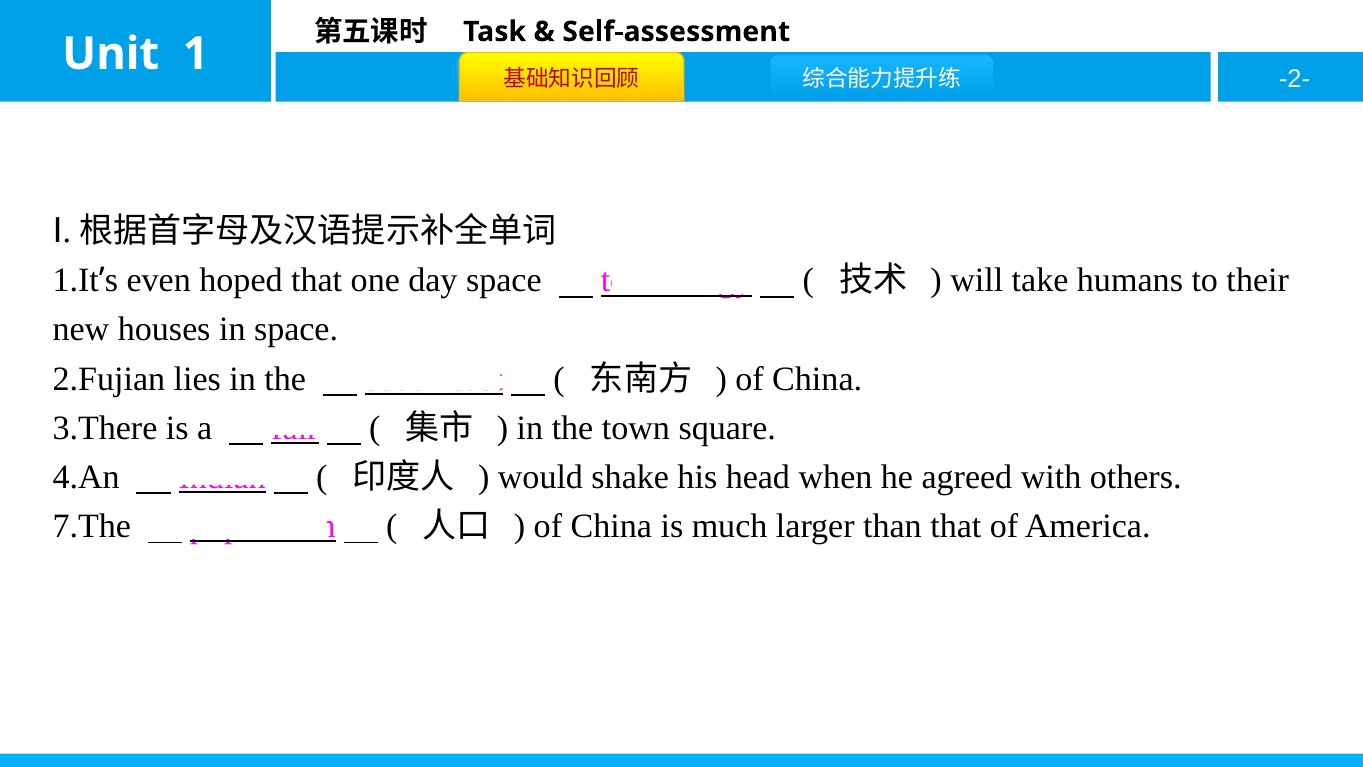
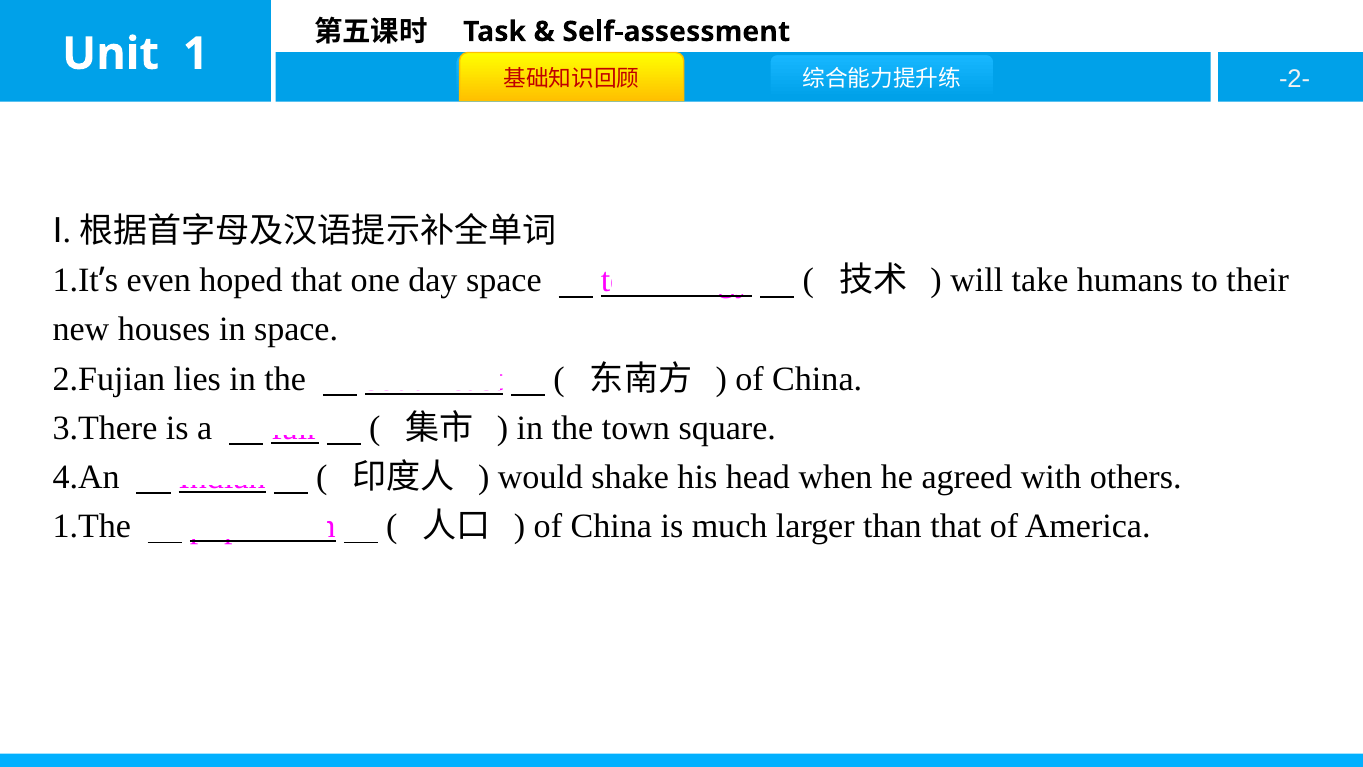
7.The: 7.The -> 1.The (92, 526)
